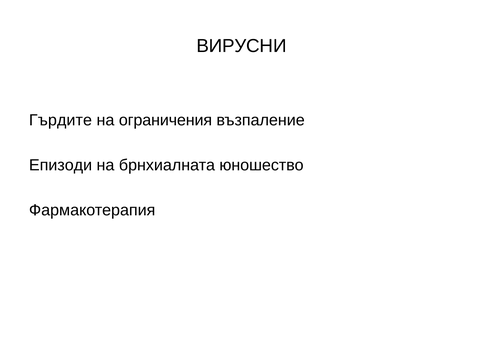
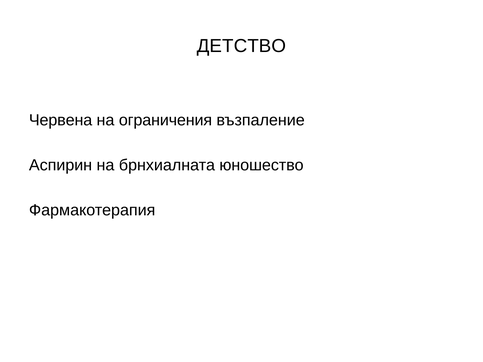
ВИРУСНИ: ВИРУСНИ -> ДЕТСТВО (241, 46)
Гърдите: Гърдите -> Червена (61, 120)
Епизоди: Епизоди -> Аспирин (61, 165)
